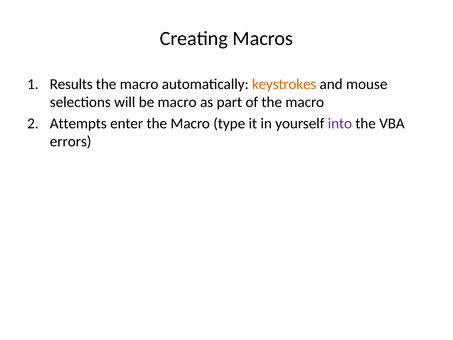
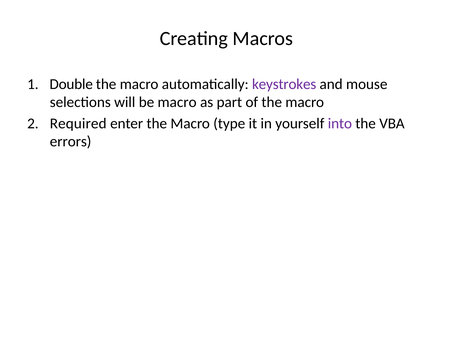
Results: Results -> Double (71, 84)
keystrokes colour: orange -> purple (284, 84)
Attempts: Attempts -> Required (78, 123)
